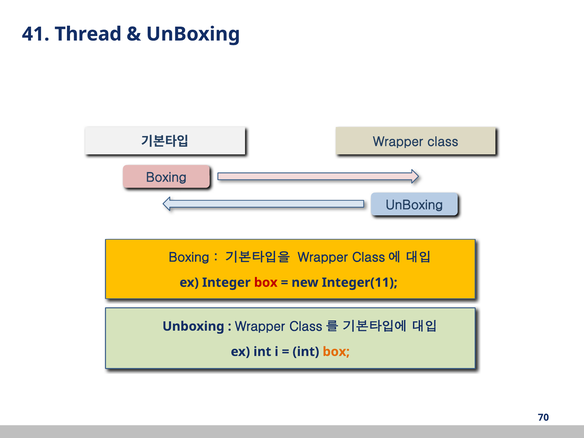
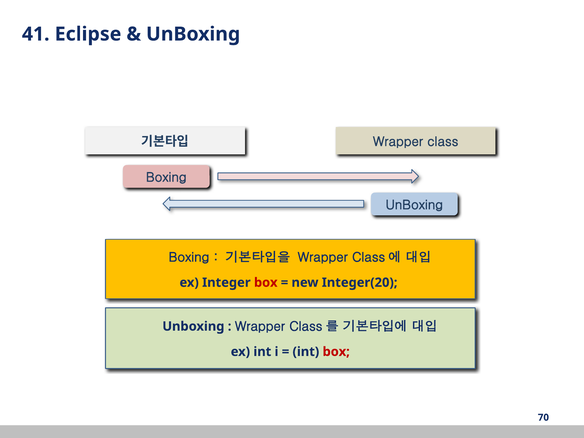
Thread: Thread -> Eclipse (88, 34)
Integer(11: Integer(11 -> Integer(20 (360, 283)
box colour: orange -> red (336, 352)
